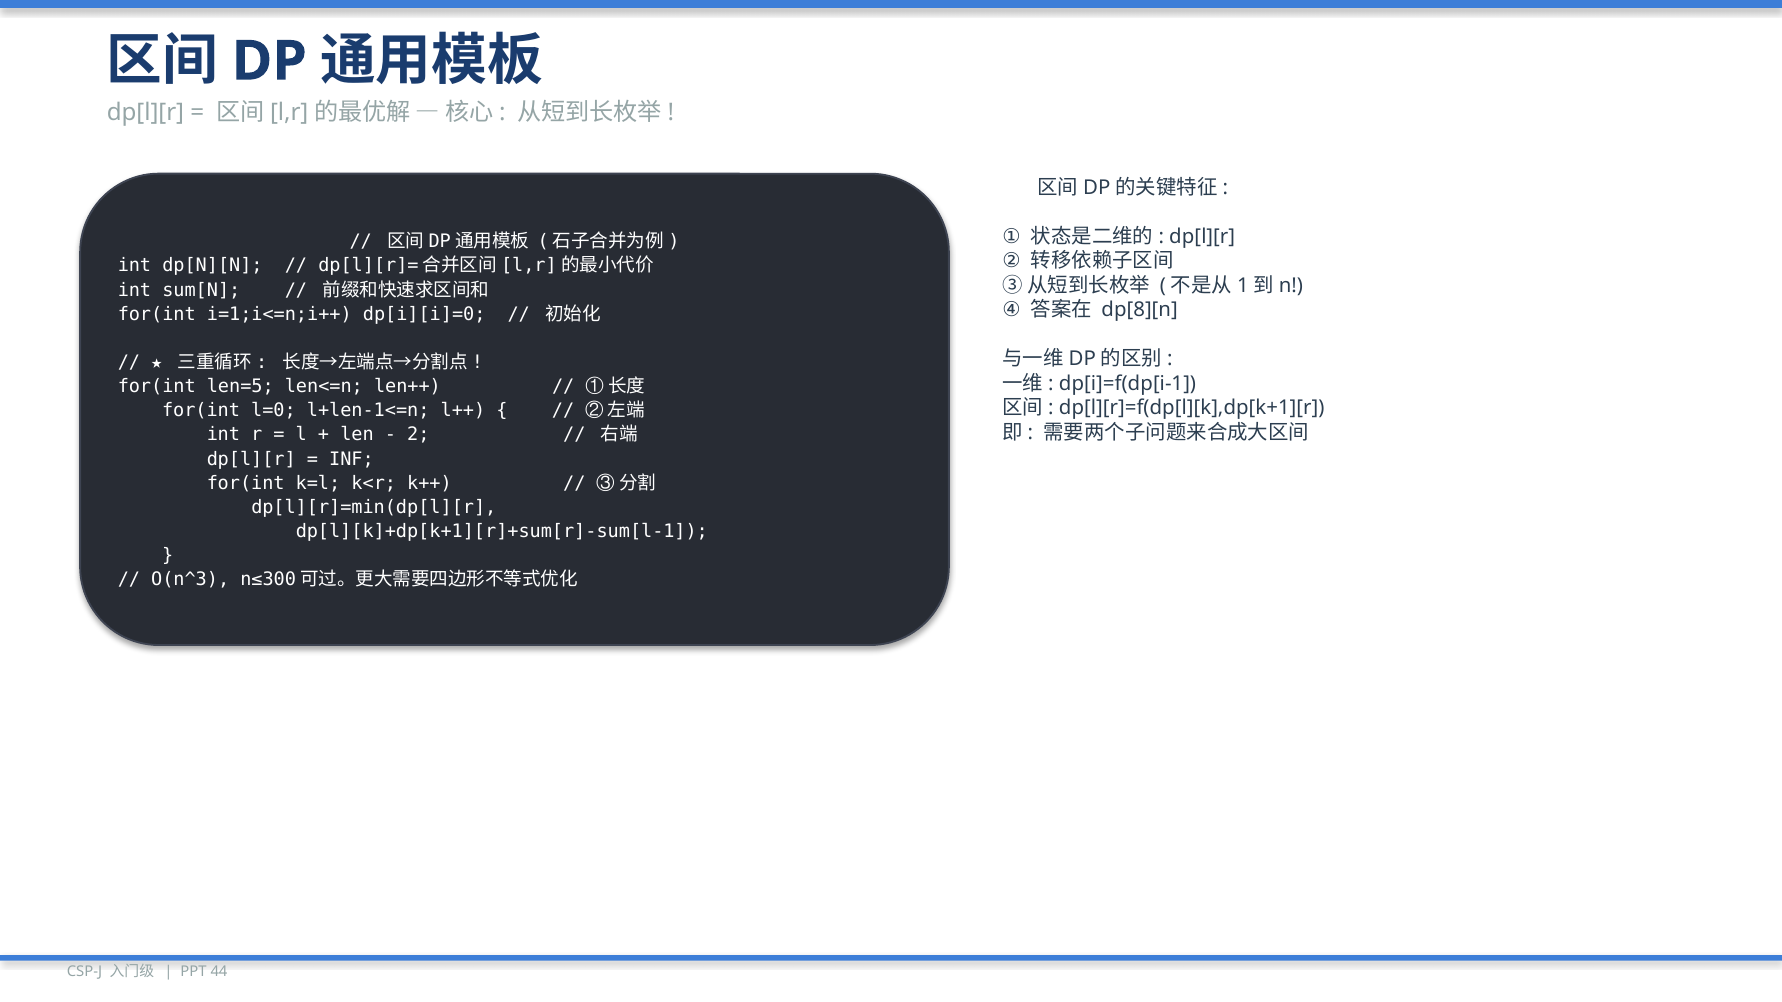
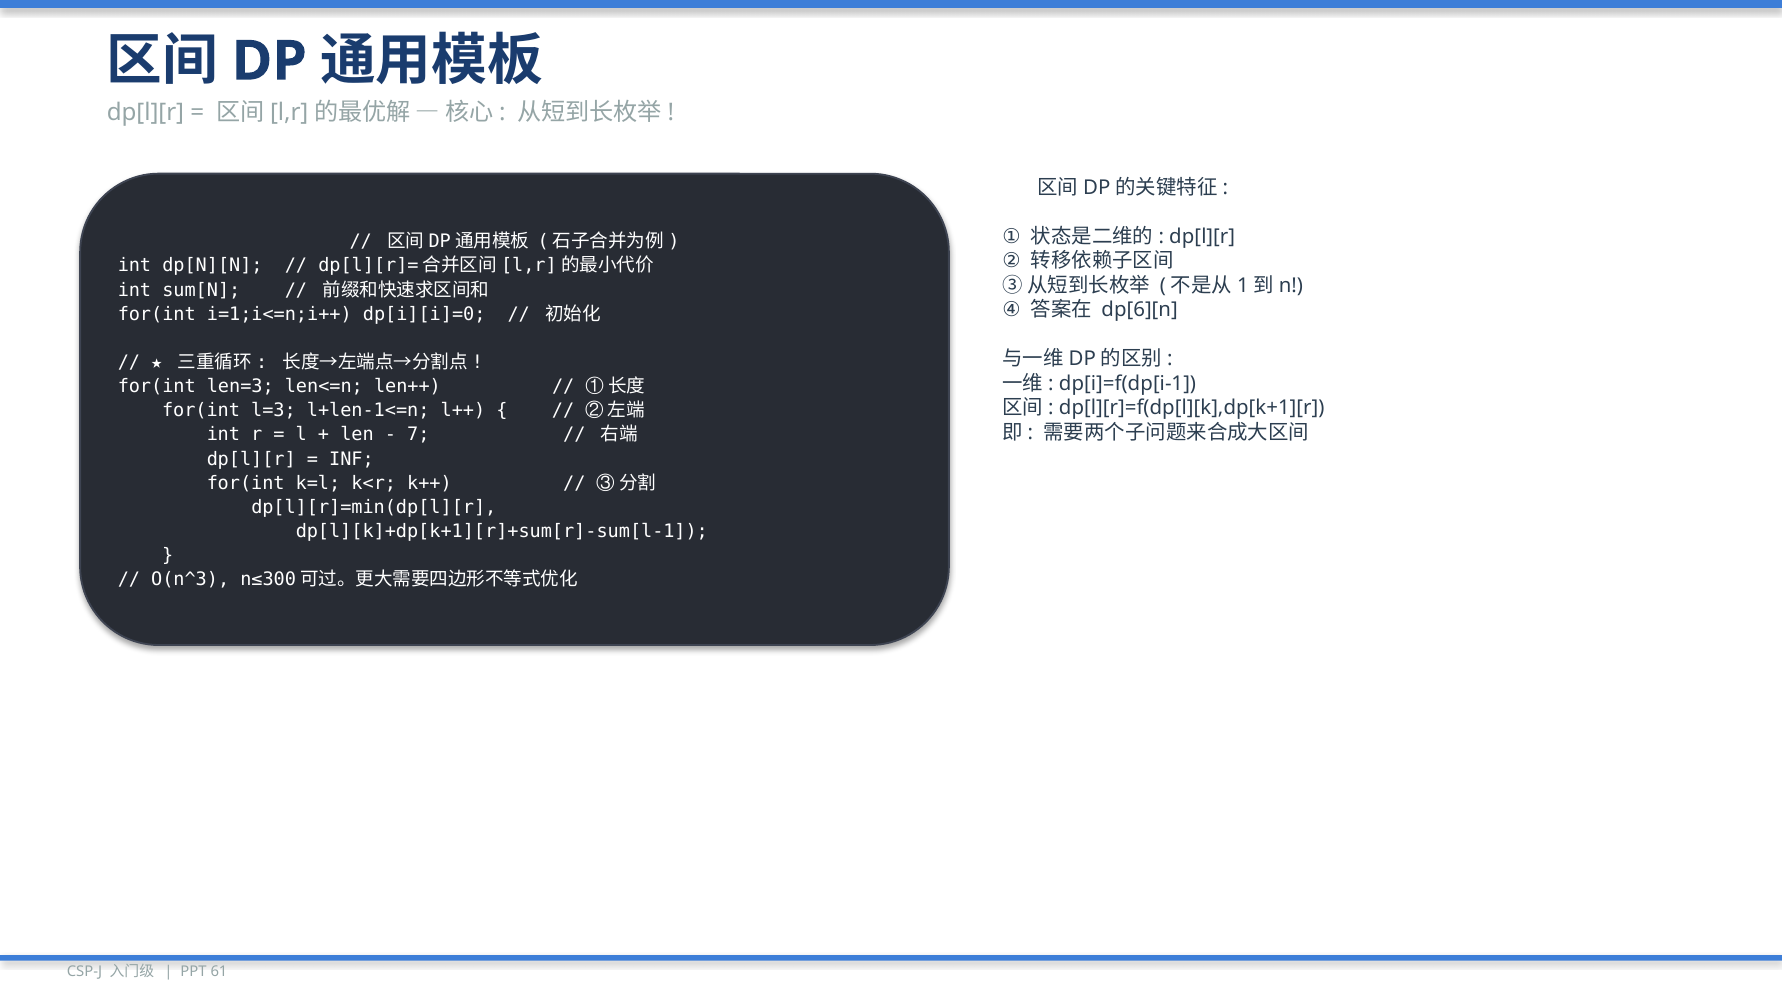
dp[8][n: dp[8][n -> dp[6][n (1140, 310)
len=5: len=5 -> len=3 (240, 387)
l=0: l=0 -> l=3 (273, 411)
2: 2 -> 7 (418, 435)
44: 44 -> 61 (219, 972)
